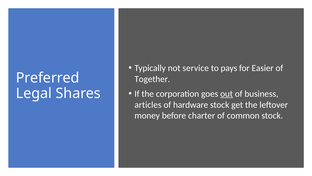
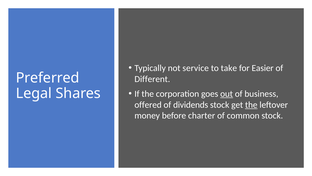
pays: pays -> take (229, 68)
Together: Together -> Different (152, 79)
articles: articles -> offered (148, 104)
hardware: hardware -> dividends (191, 104)
the underline: none -> present (251, 104)
